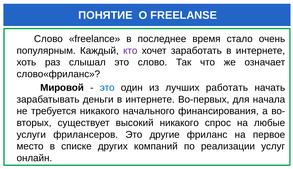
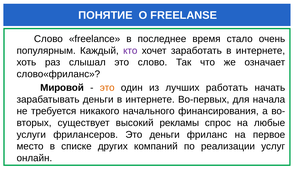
это colour: blue -> orange (107, 88)
высокий никакого: никакого -> рекламы (179, 123)
Это другие: другие -> деньги (165, 135)
